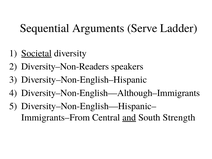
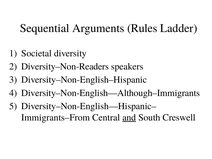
Serve: Serve -> Rules (142, 28)
Societal underline: present -> none (36, 53)
Strength: Strength -> Creswell (179, 117)
